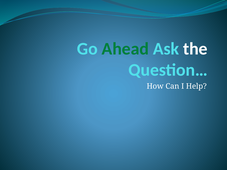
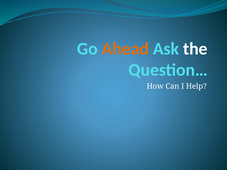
Ahead colour: green -> orange (125, 49)
